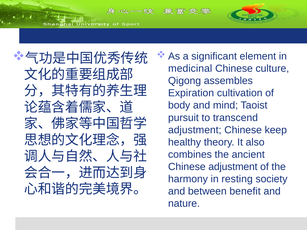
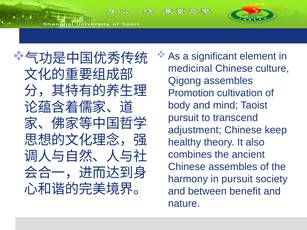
Expiration: Expiration -> Promotion (191, 93)
Chinese adjustment: adjustment -> assembles (233, 167)
in resting: resting -> pursuit (237, 179)
